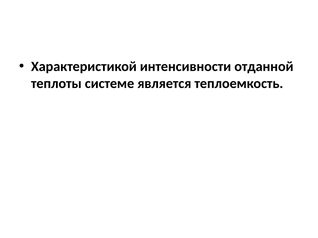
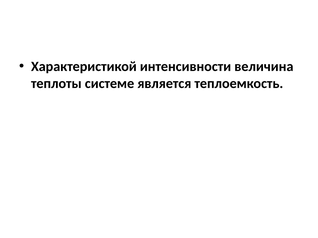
отданной: отданной -> величина (264, 67)
